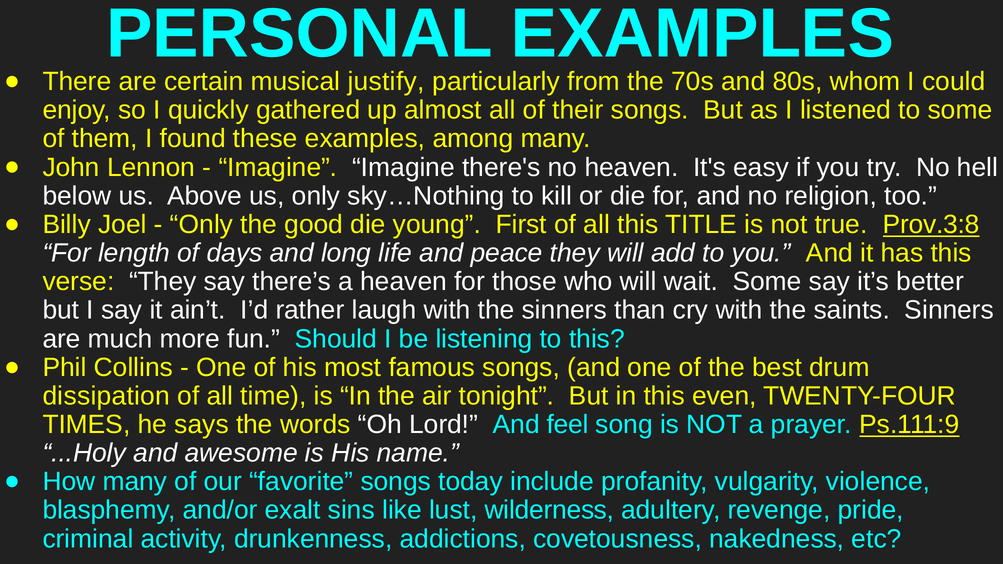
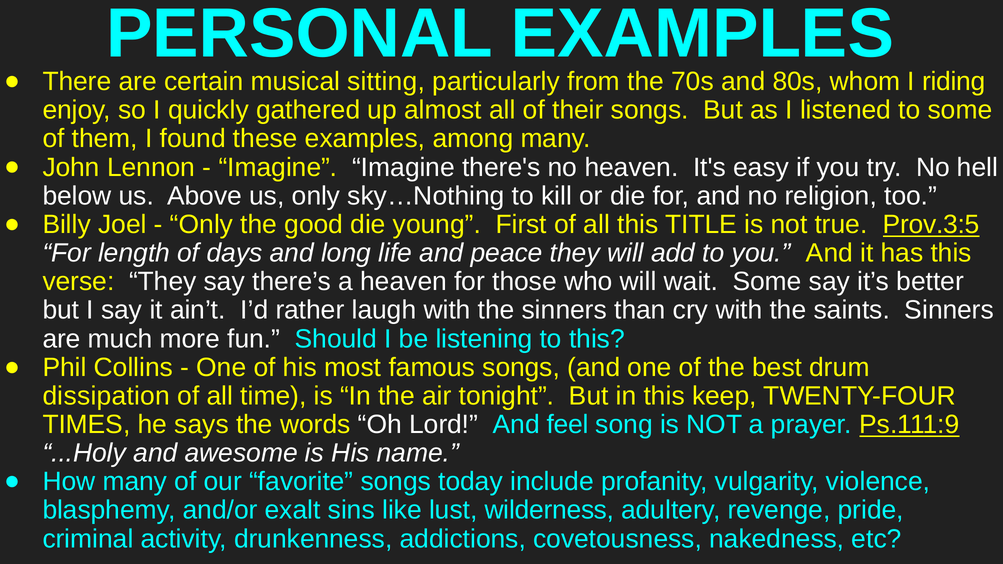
justify: justify -> sitting (386, 82)
could: could -> riding (954, 82)
Prov.3:8: Prov.3:8 -> Prov.3:5 (931, 225)
even: even -> keep (724, 396)
